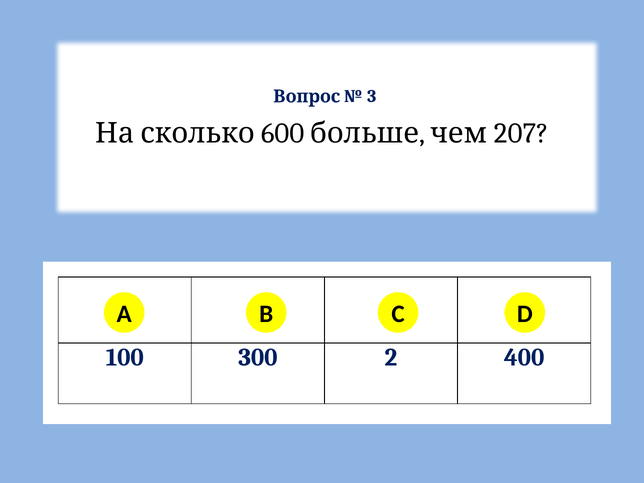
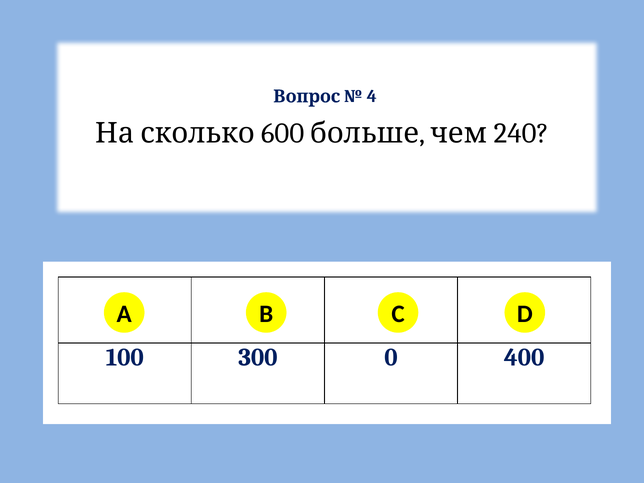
3: 3 -> 4 (372, 96)
207: 207 -> 240 (521, 133)
2: 2 -> 0 (391, 357)
